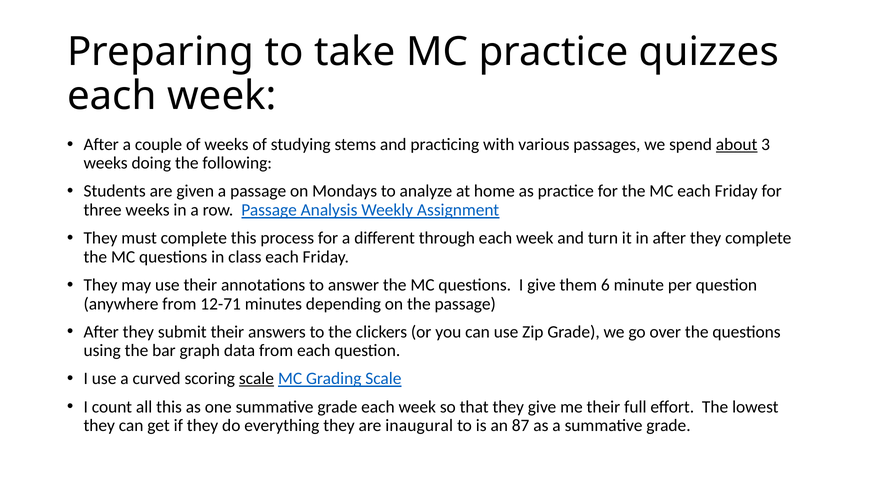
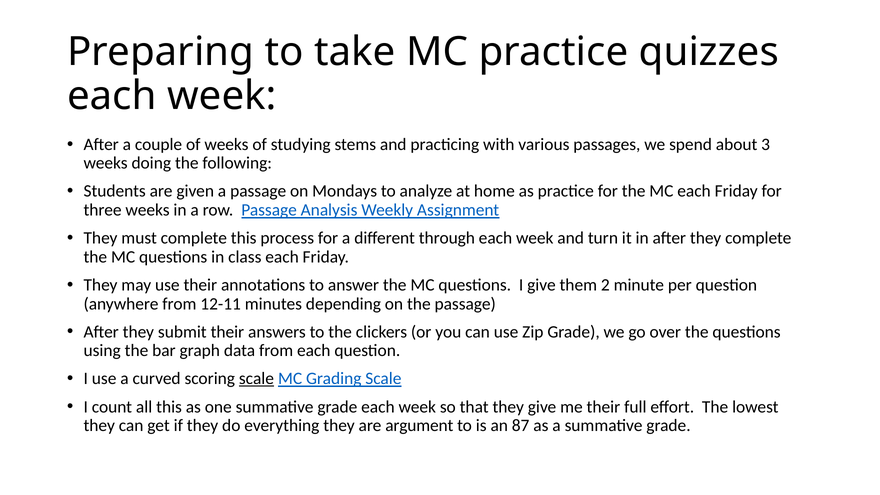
about underline: present -> none (737, 144)
6: 6 -> 2 (605, 285)
12-71: 12-71 -> 12-11 (221, 304)
inaugural: inaugural -> argument (419, 426)
